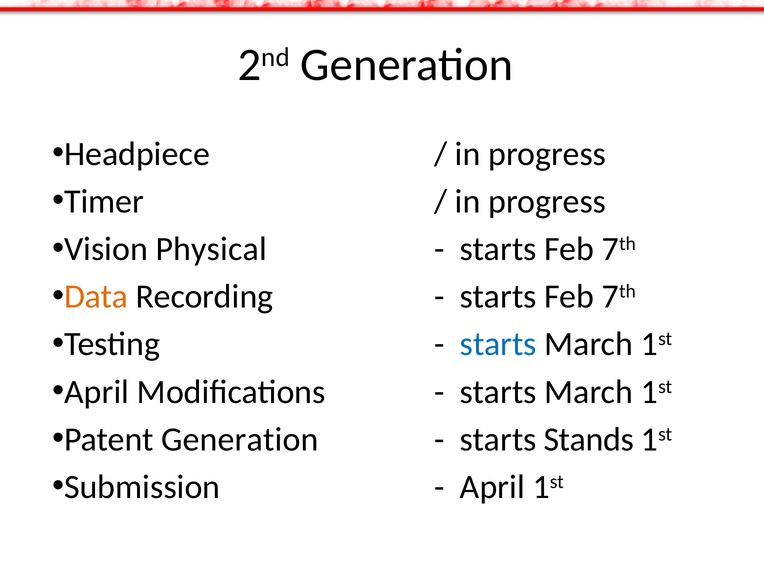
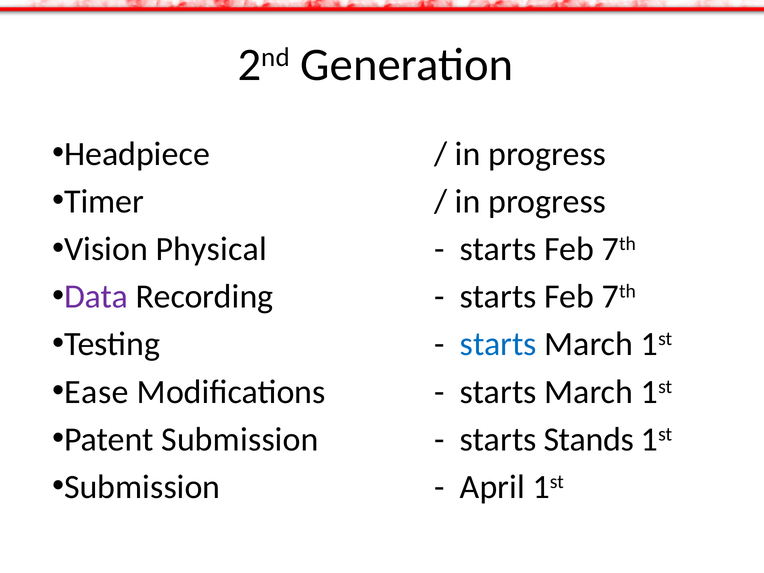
Data colour: orange -> purple (96, 297)
April: April -> Ease (97, 392)
Patent Generation: Generation -> Submission (240, 439)
